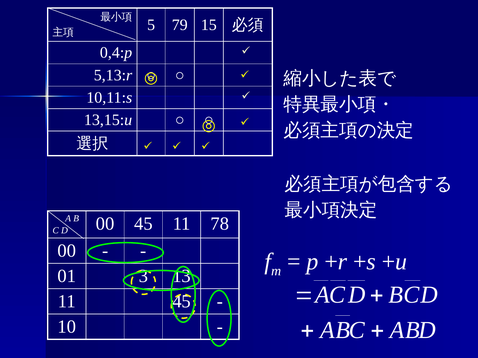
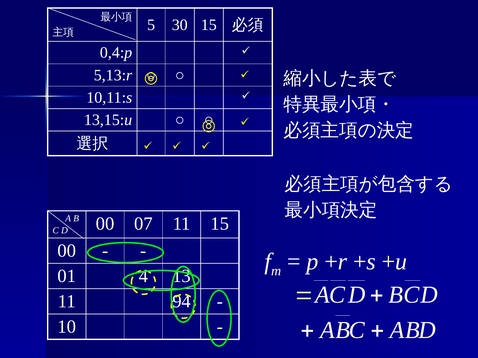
79: 79 -> 30 (180, 25)
00 45: 45 -> 07 (143, 224)
11 78: 78 -> 15 (220, 224)
3: 3 -> 4 (143, 277)
11 45: 45 -> 94 (182, 302)
